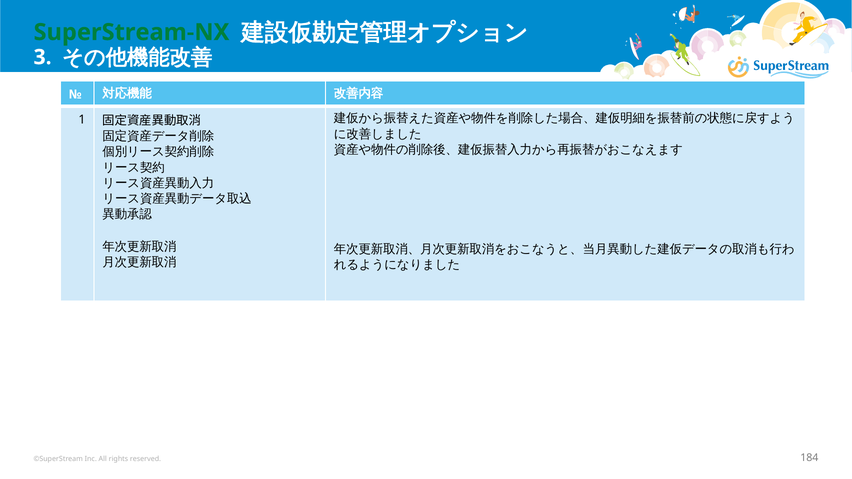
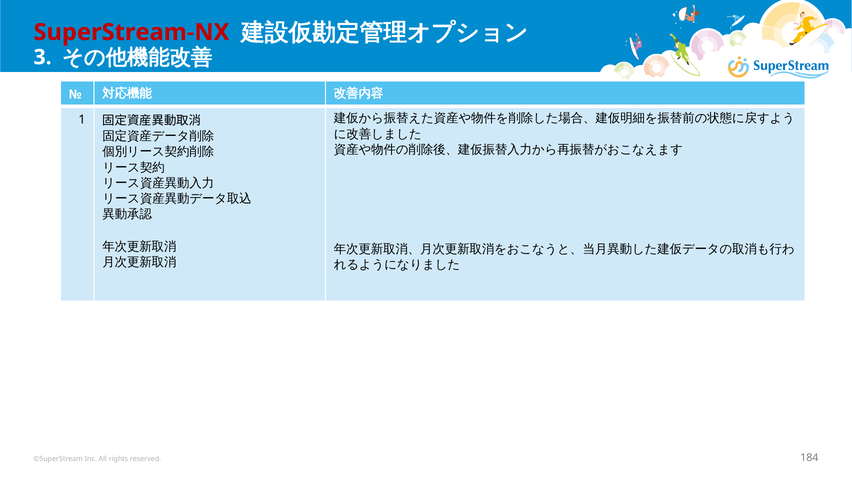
SuperStream-NX colour: green -> red (131, 32)
